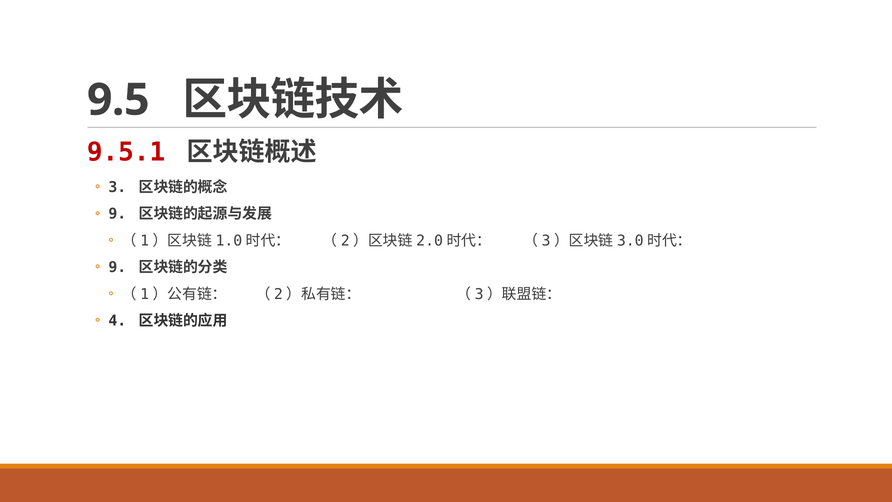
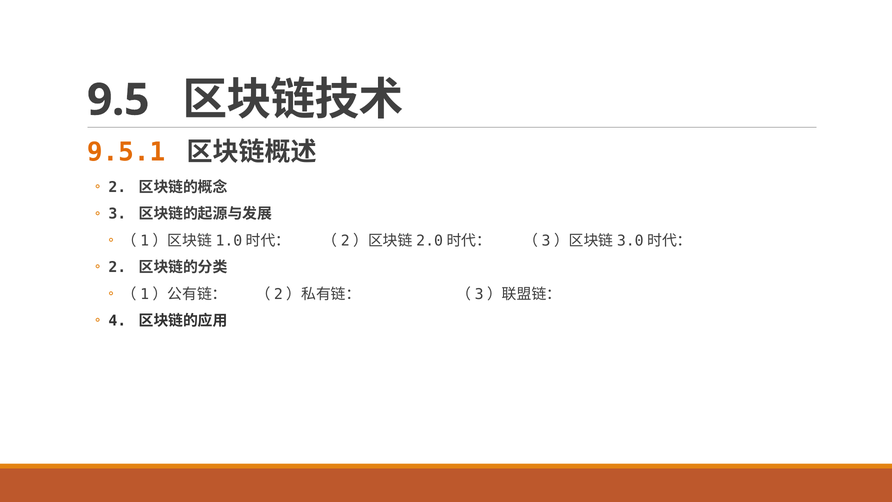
9.5.1 colour: red -> orange (126, 152)
3: 3 -> 2 (117, 187)
9: 9 -> 3 (117, 214)
9: 9 -> 2 (117, 267)
